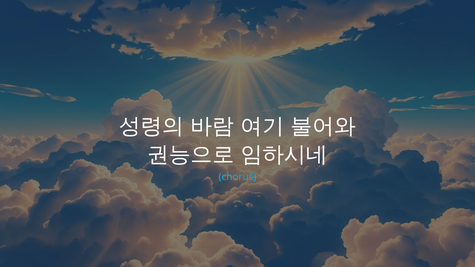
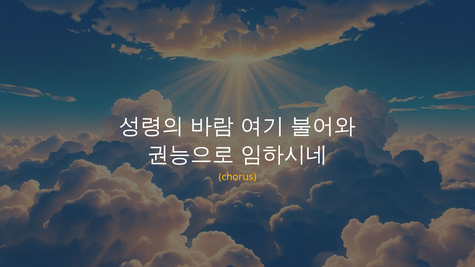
chorus colour: light blue -> yellow (237, 177)
